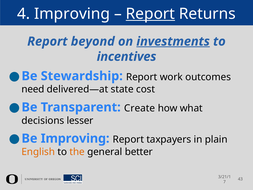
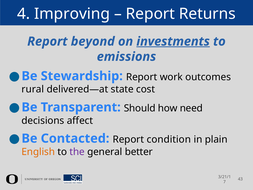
Report underline: present -> none (150, 14)
incentives: incentives -> emissions (126, 57)
need: need -> rural (33, 89)
Create: Create -> Should (140, 108)
what: what -> need (191, 108)
lesser: lesser -> affect (80, 120)
Be Improving: Improving -> Contacted (75, 138)
taxpayers: taxpayers -> condition (169, 139)
the colour: orange -> purple (77, 152)
